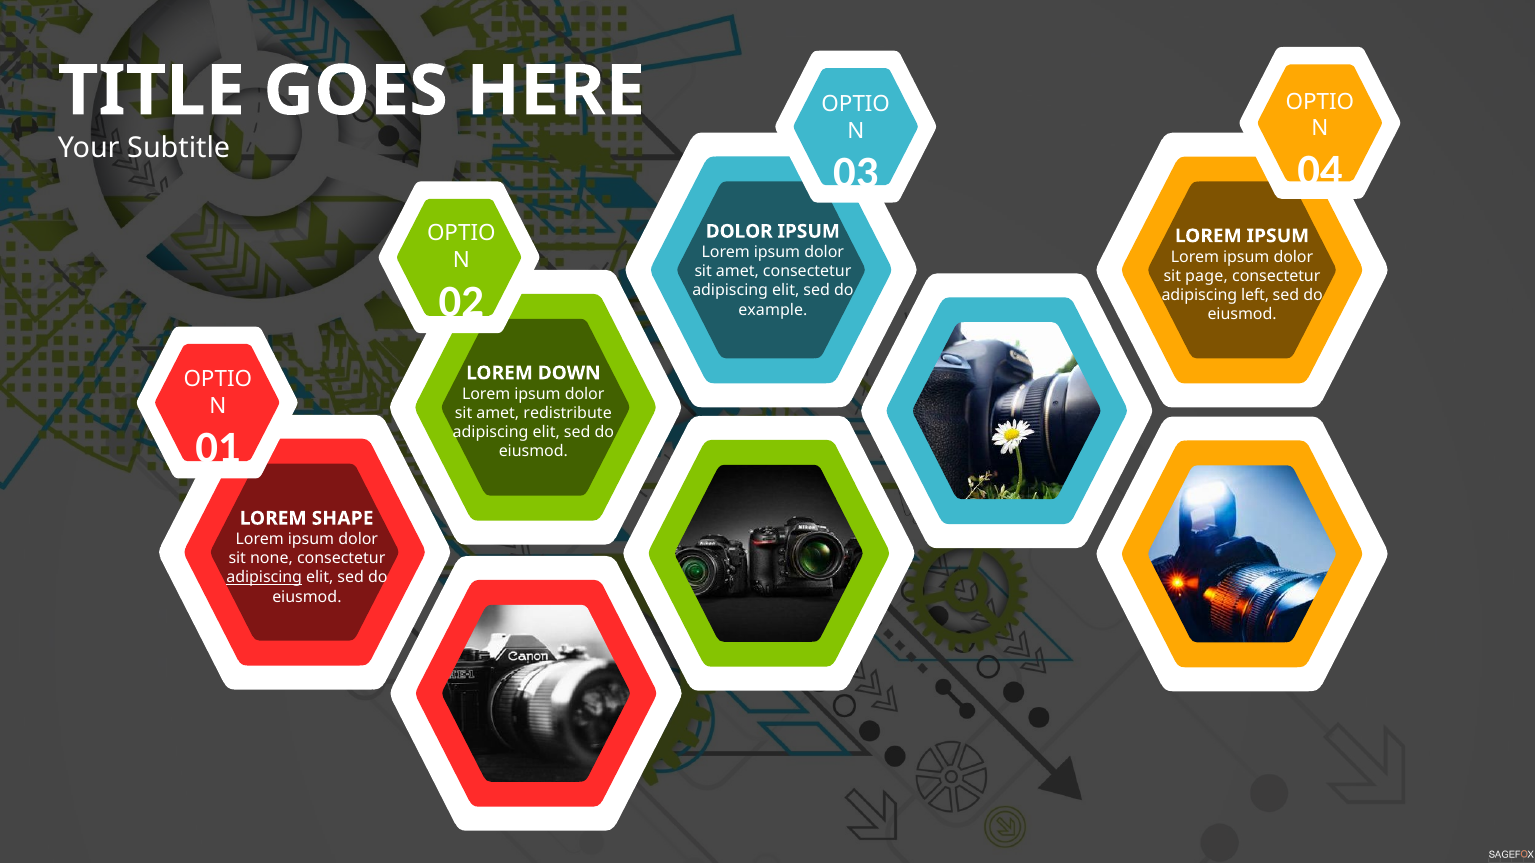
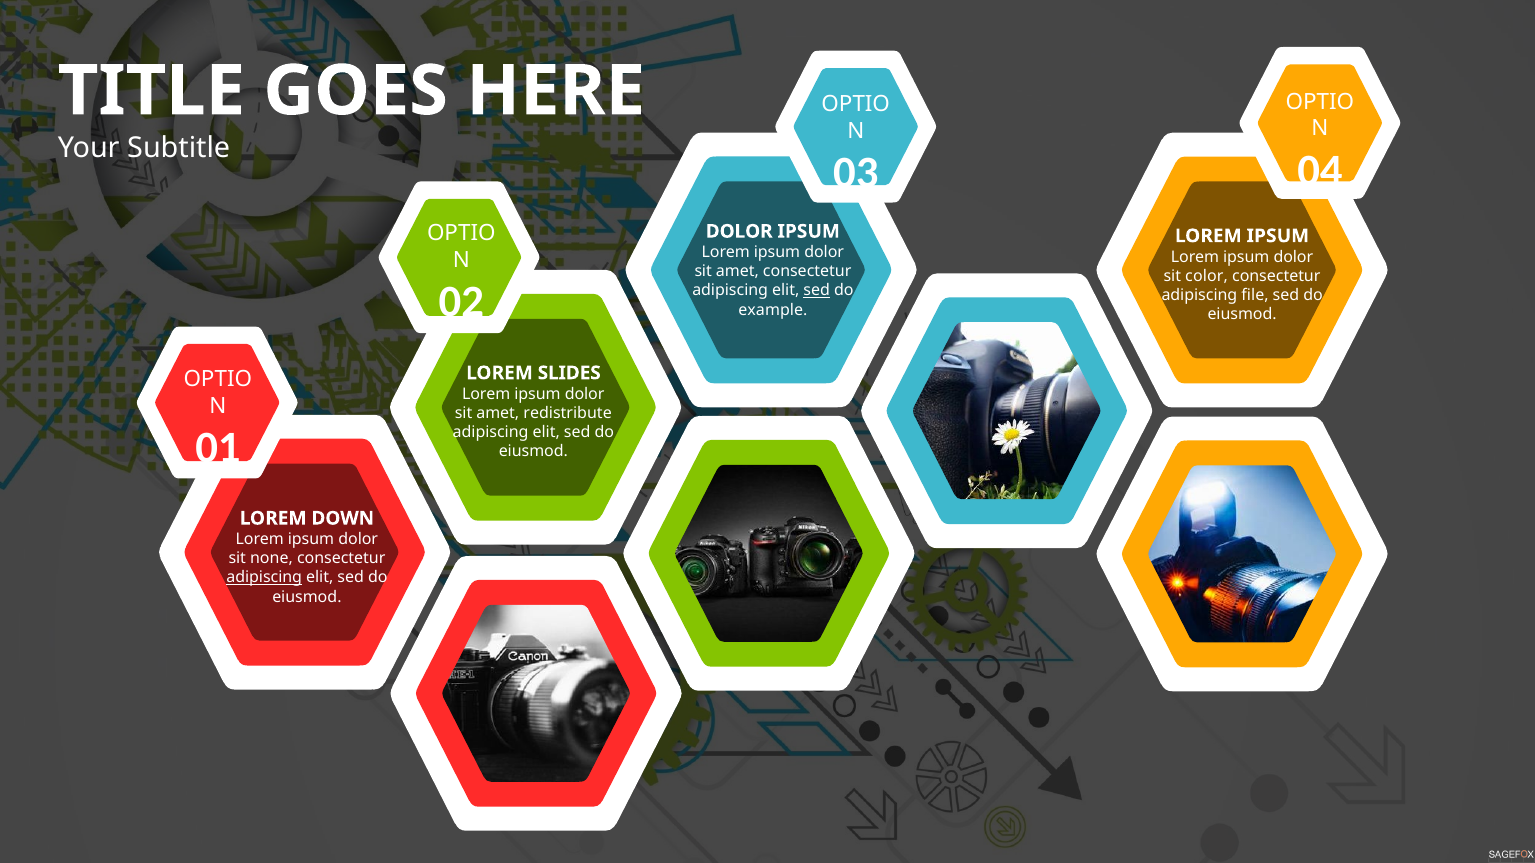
page: page -> color (1207, 276)
sed underline: none -> present (817, 291)
left: left -> file (1255, 295)
DOWN: DOWN -> SLIDES (569, 373)
SHAPE: SHAPE -> DOWN (343, 519)
